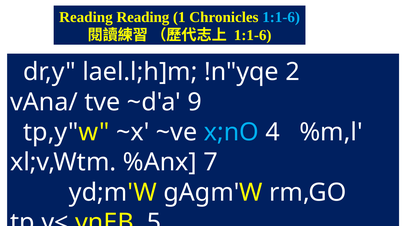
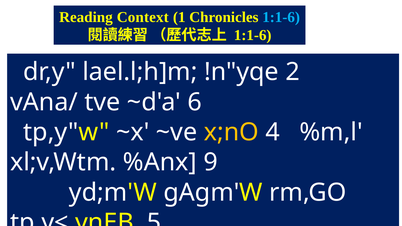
Reading Reading: Reading -> Context (143, 17)
~d'a 9: 9 -> 6 (195, 102)
x;nO colour: light blue -> yellow (231, 132)
7: 7 -> 9 (211, 163)
